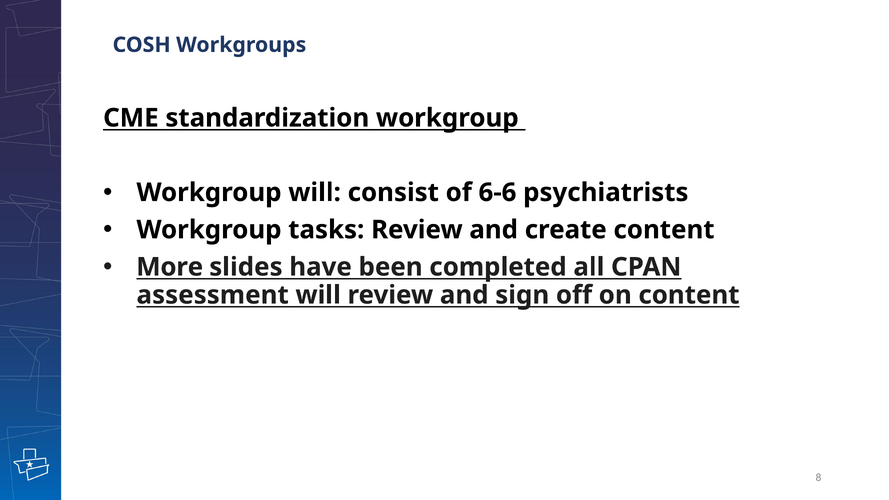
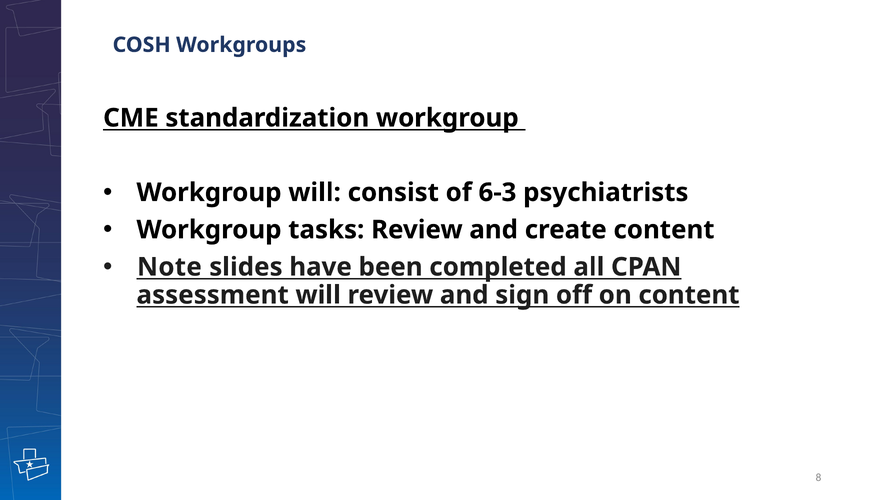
6-6: 6-6 -> 6-3 (497, 193)
More: More -> Note (169, 267)
